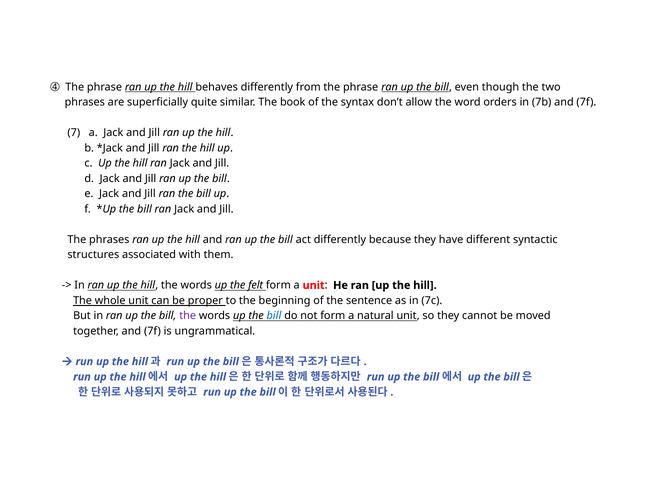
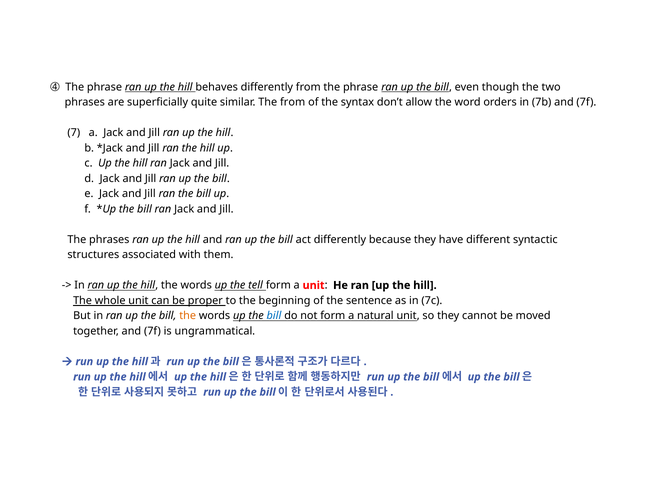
The book: book -> from (293, 102)
felt: felt -> tell (256, 285)
the colour: purple -> orange (188, 316)
